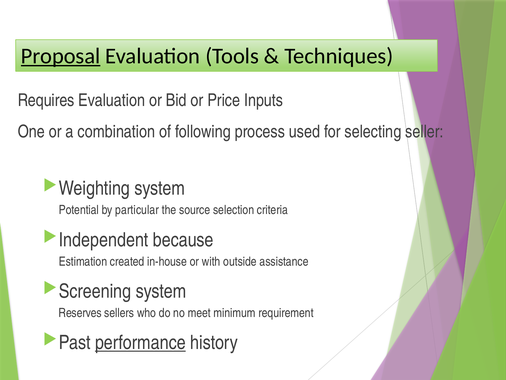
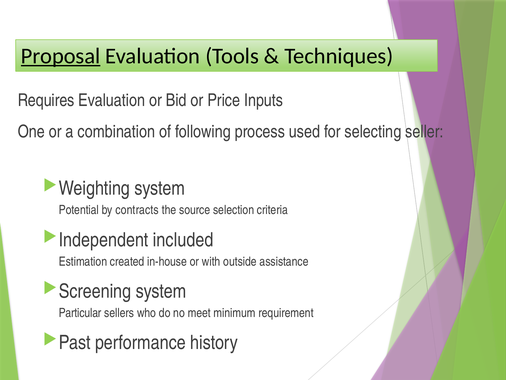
particular: particular -> contracts (137, 210)
because: because -> included (183, 240)
Reserves: Reserves -> Particular (80, 312)
performance underline: present -> none (140, 342)
